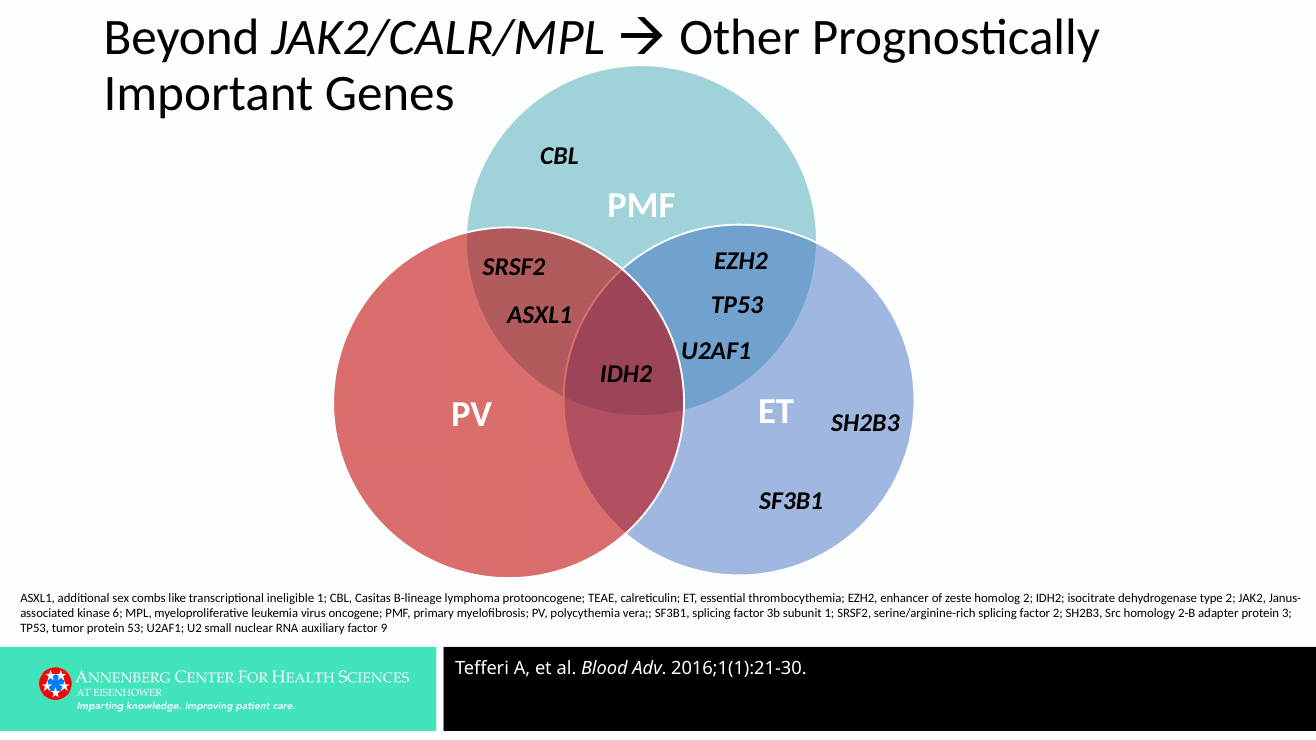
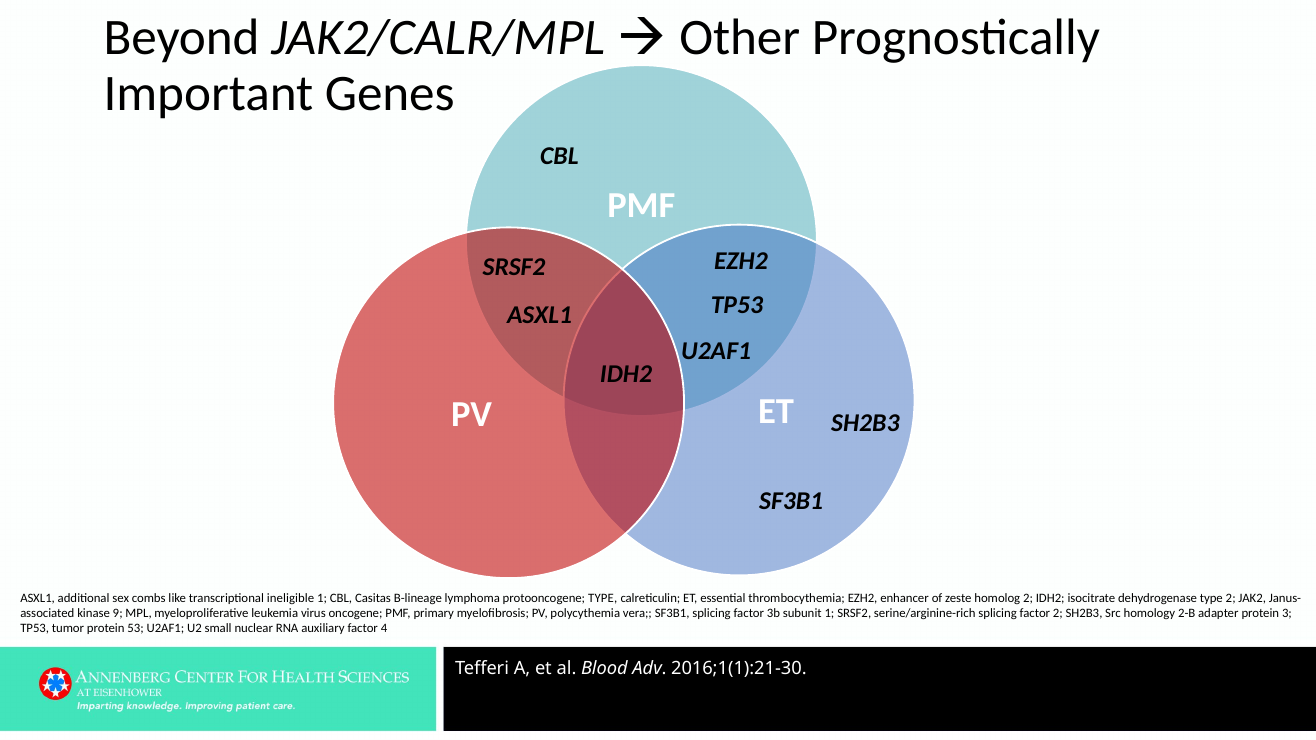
protooncogene TEAE: TEAE -> TYPE (603, 598)
6: 6 -> 9 (118, 613)
9: 9 -> 4 (384, 629)
